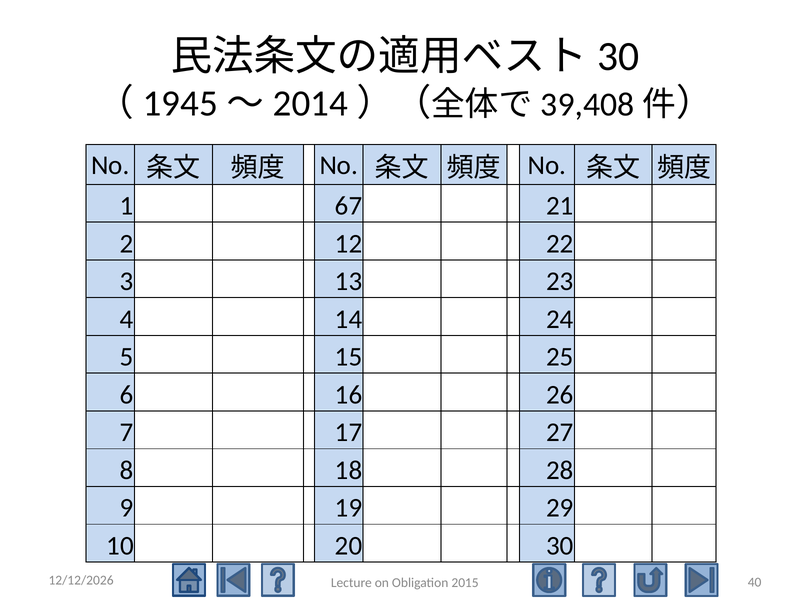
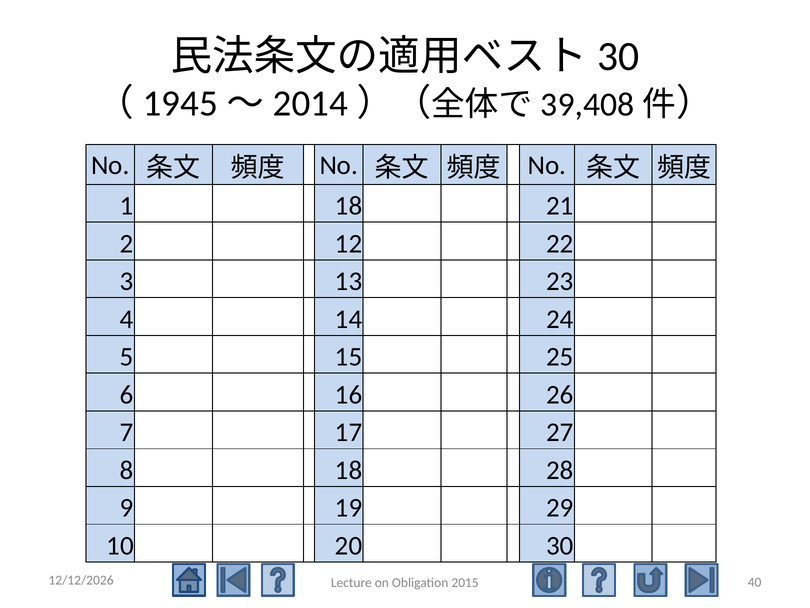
1 67: 67 -> 18 (349, 206)
